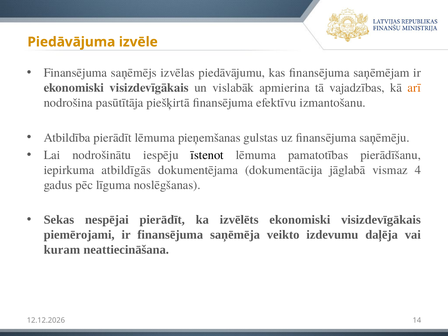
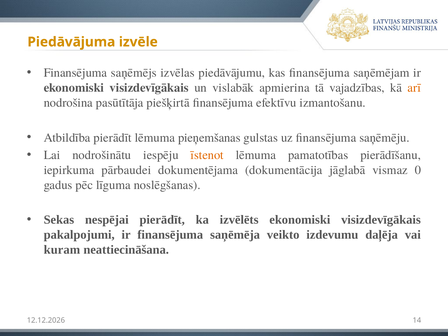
īstenot colour: black -> orange (207, 155)
atbildīgās: atbildīgās -> pārbaudei (126, 170)
4: 4 -> 0 (418, 170)
piemērojami: piemērojami -> pakalpojumi (79, 235)
